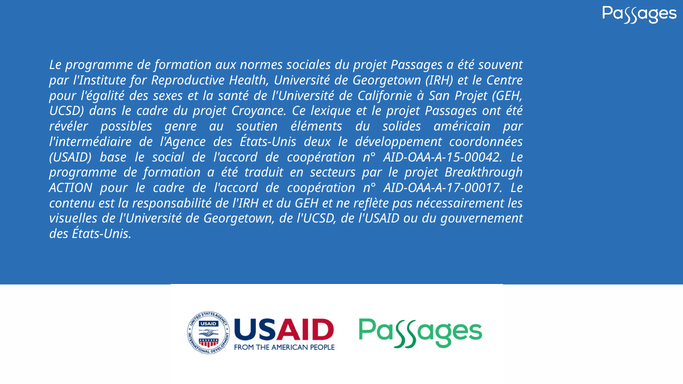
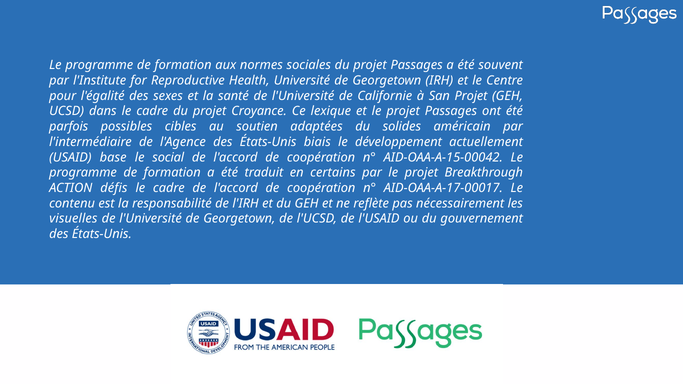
révéler: révéler -> parfois (69, 127)
genre: genre -> cibles (181, 127)
éléments: éléments -> adaptées (317, 127)
deux: deux -> biais (317, 142)
coordonnées: coordonnées -> actuellement (486, 142)
secteurs: secteurs -> certains (333, 173)
ACTION pour: pour -> défis (114, 188)
